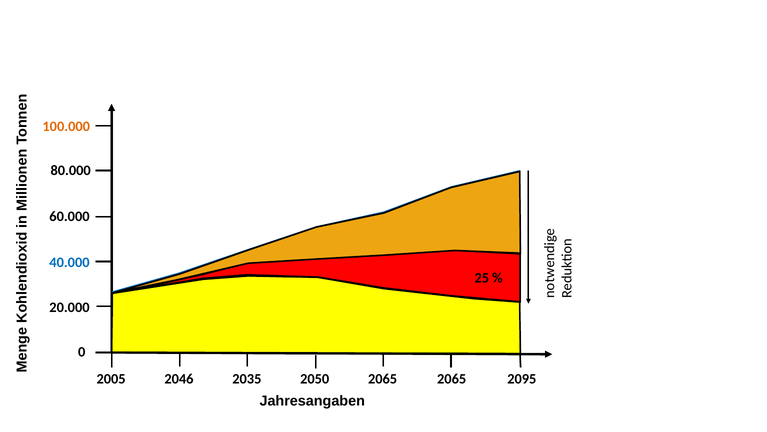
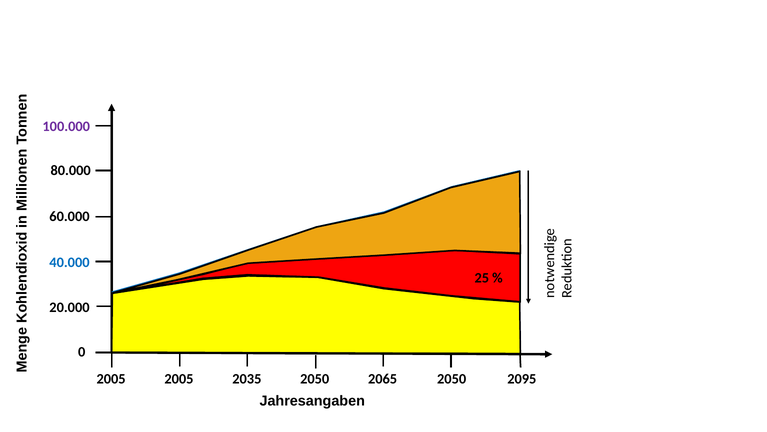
100.000 colour: orange -> purple (66, 126)
2005 2046: 2046 -> 2005 (179, 378)
2065 2065: 2065 -> 2050 (452, 378)
